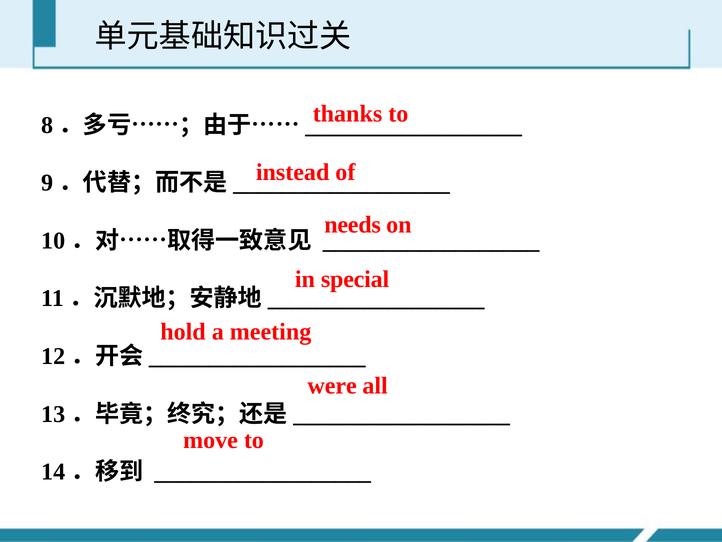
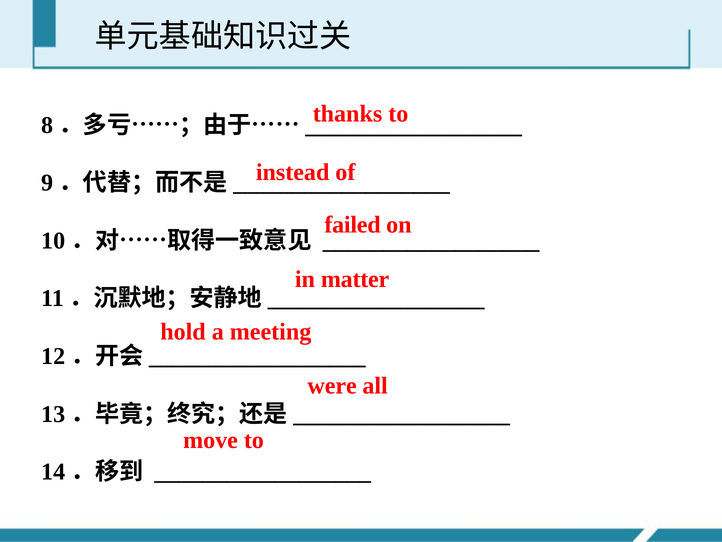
needs: needs -> failed (353, 225)
special: special -> matter (355, 279)
